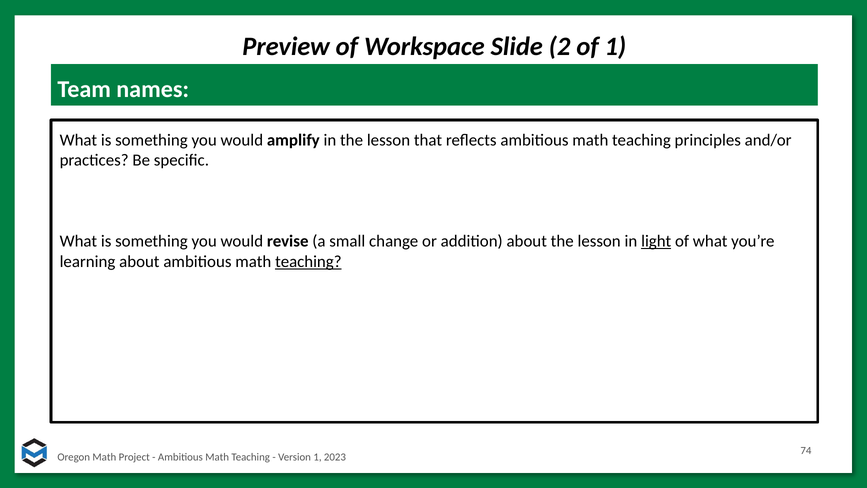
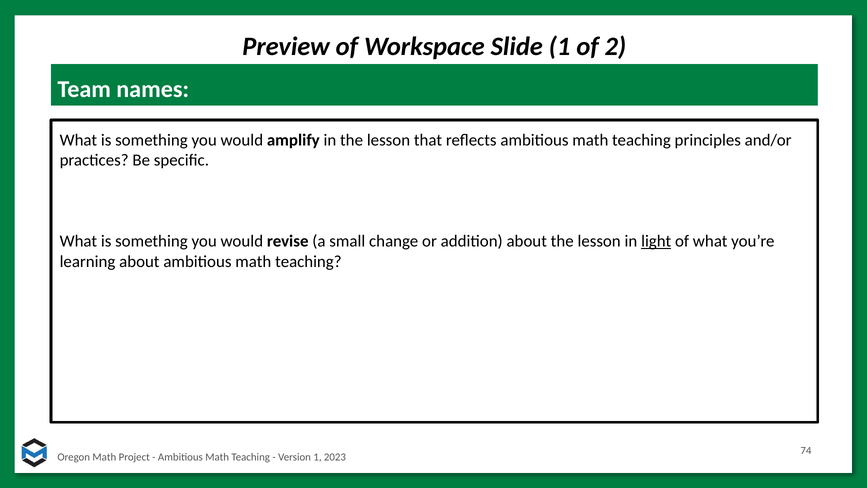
Slide 2: 2 -> 1 (560, 46)
of 1: 1 -> 2 (615, 46)
teaching underline: present -> none (308, 261)
